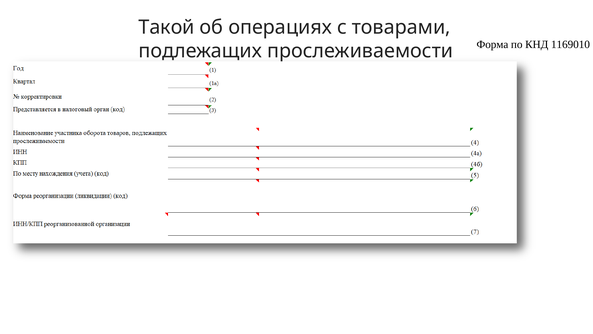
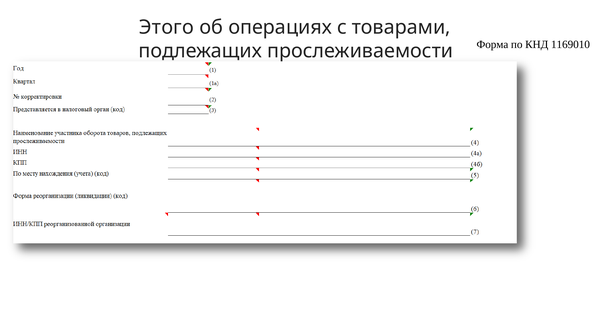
Такой: Такой -> Этого (166, 27)
